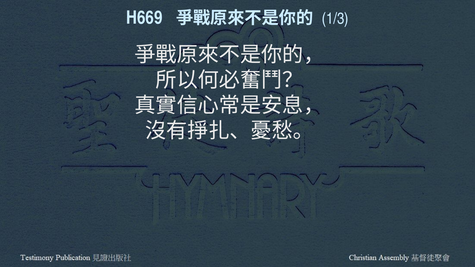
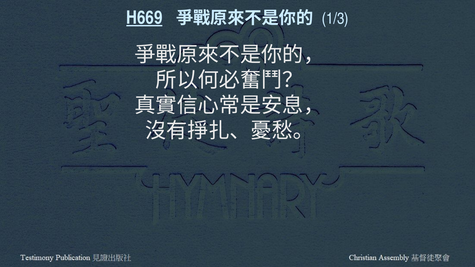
H669 underline: none -> present (144, 18)
